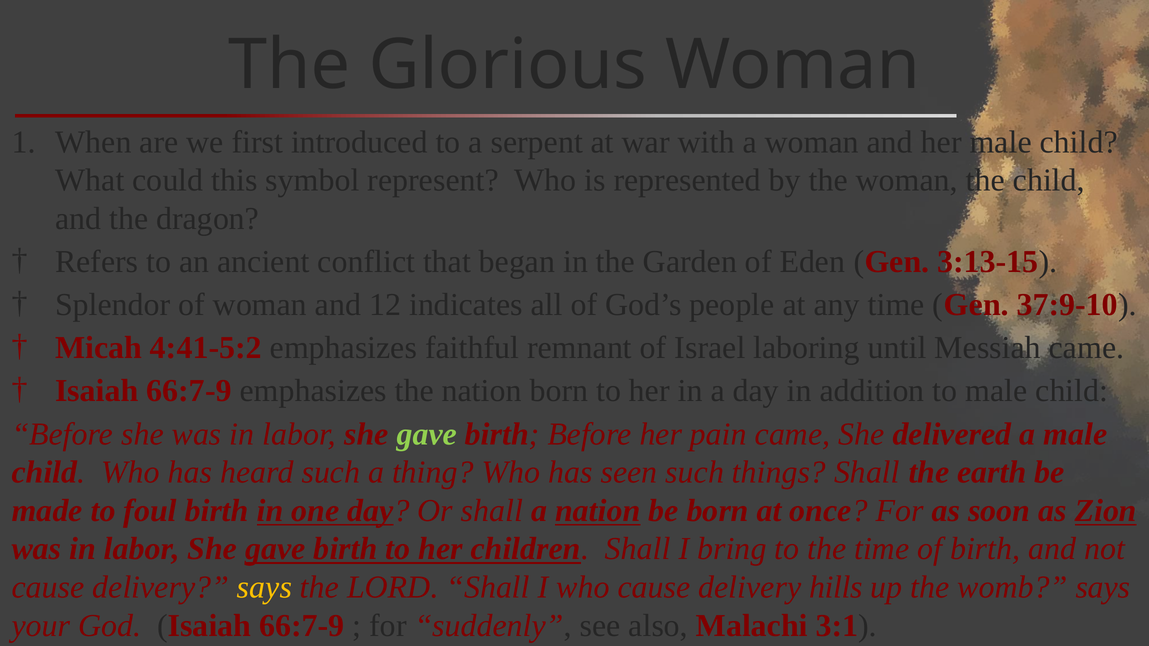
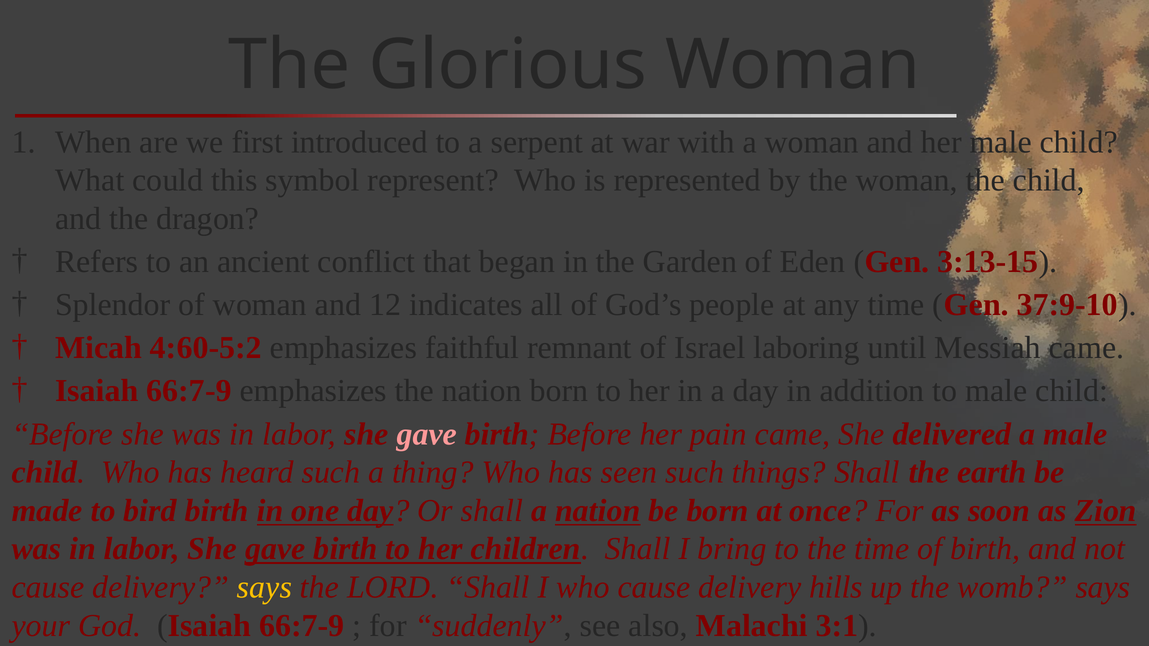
4:41-5:2: 4:41-5:2 -> 4:60-5:2 (206, 348)
gave colour: light green -> pink (427, 434)
foul: foul -> bird (150, 511)
